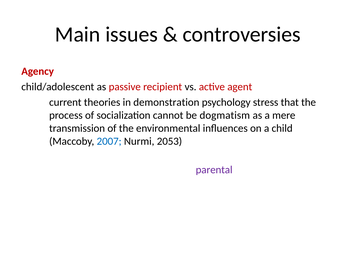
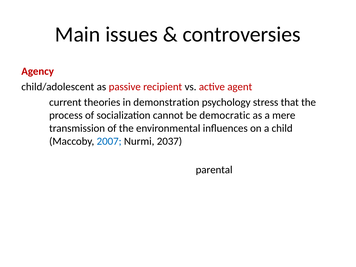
dogmatism: dogmatism -> democratic (225, 115)
2053: 2053 -> 2037 (169, 141)
parental colour: purple -> black (214, 170)
